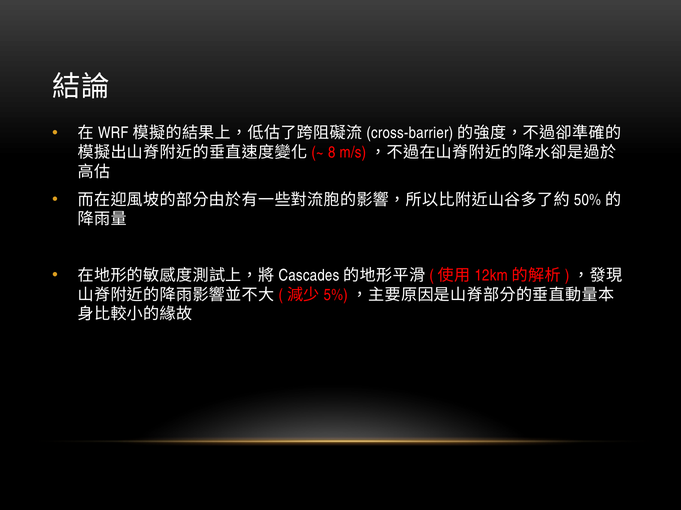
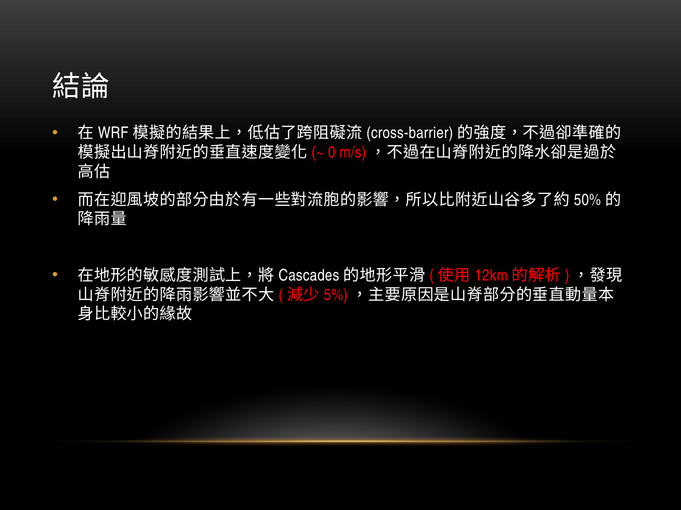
8: 8 -> 0 (332, 153)
